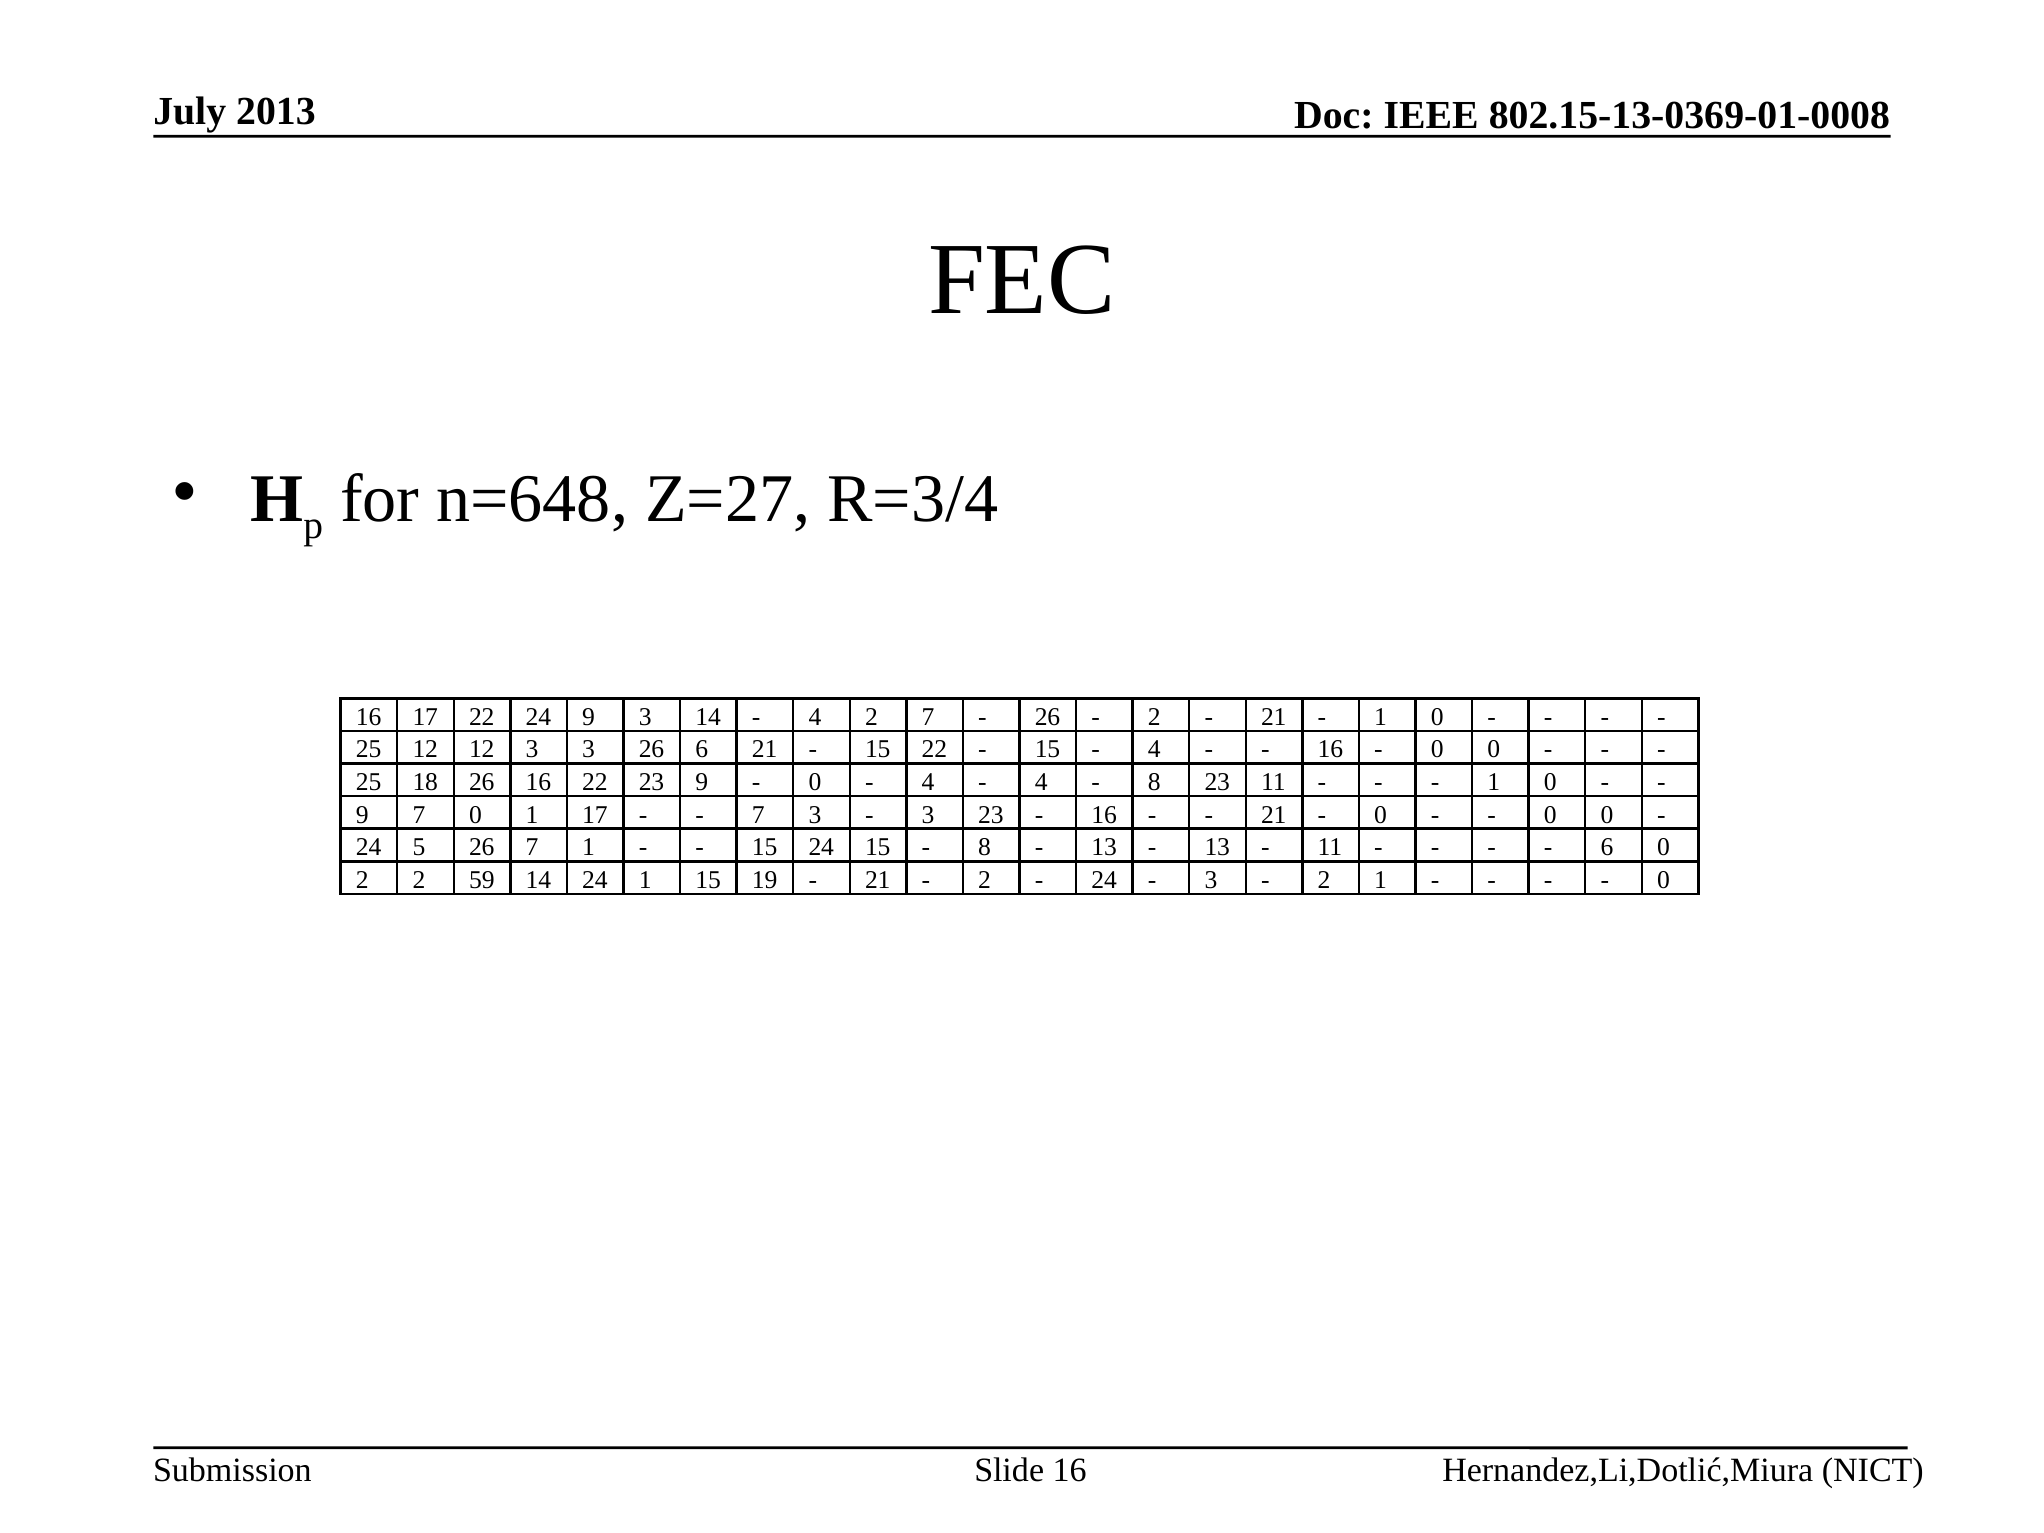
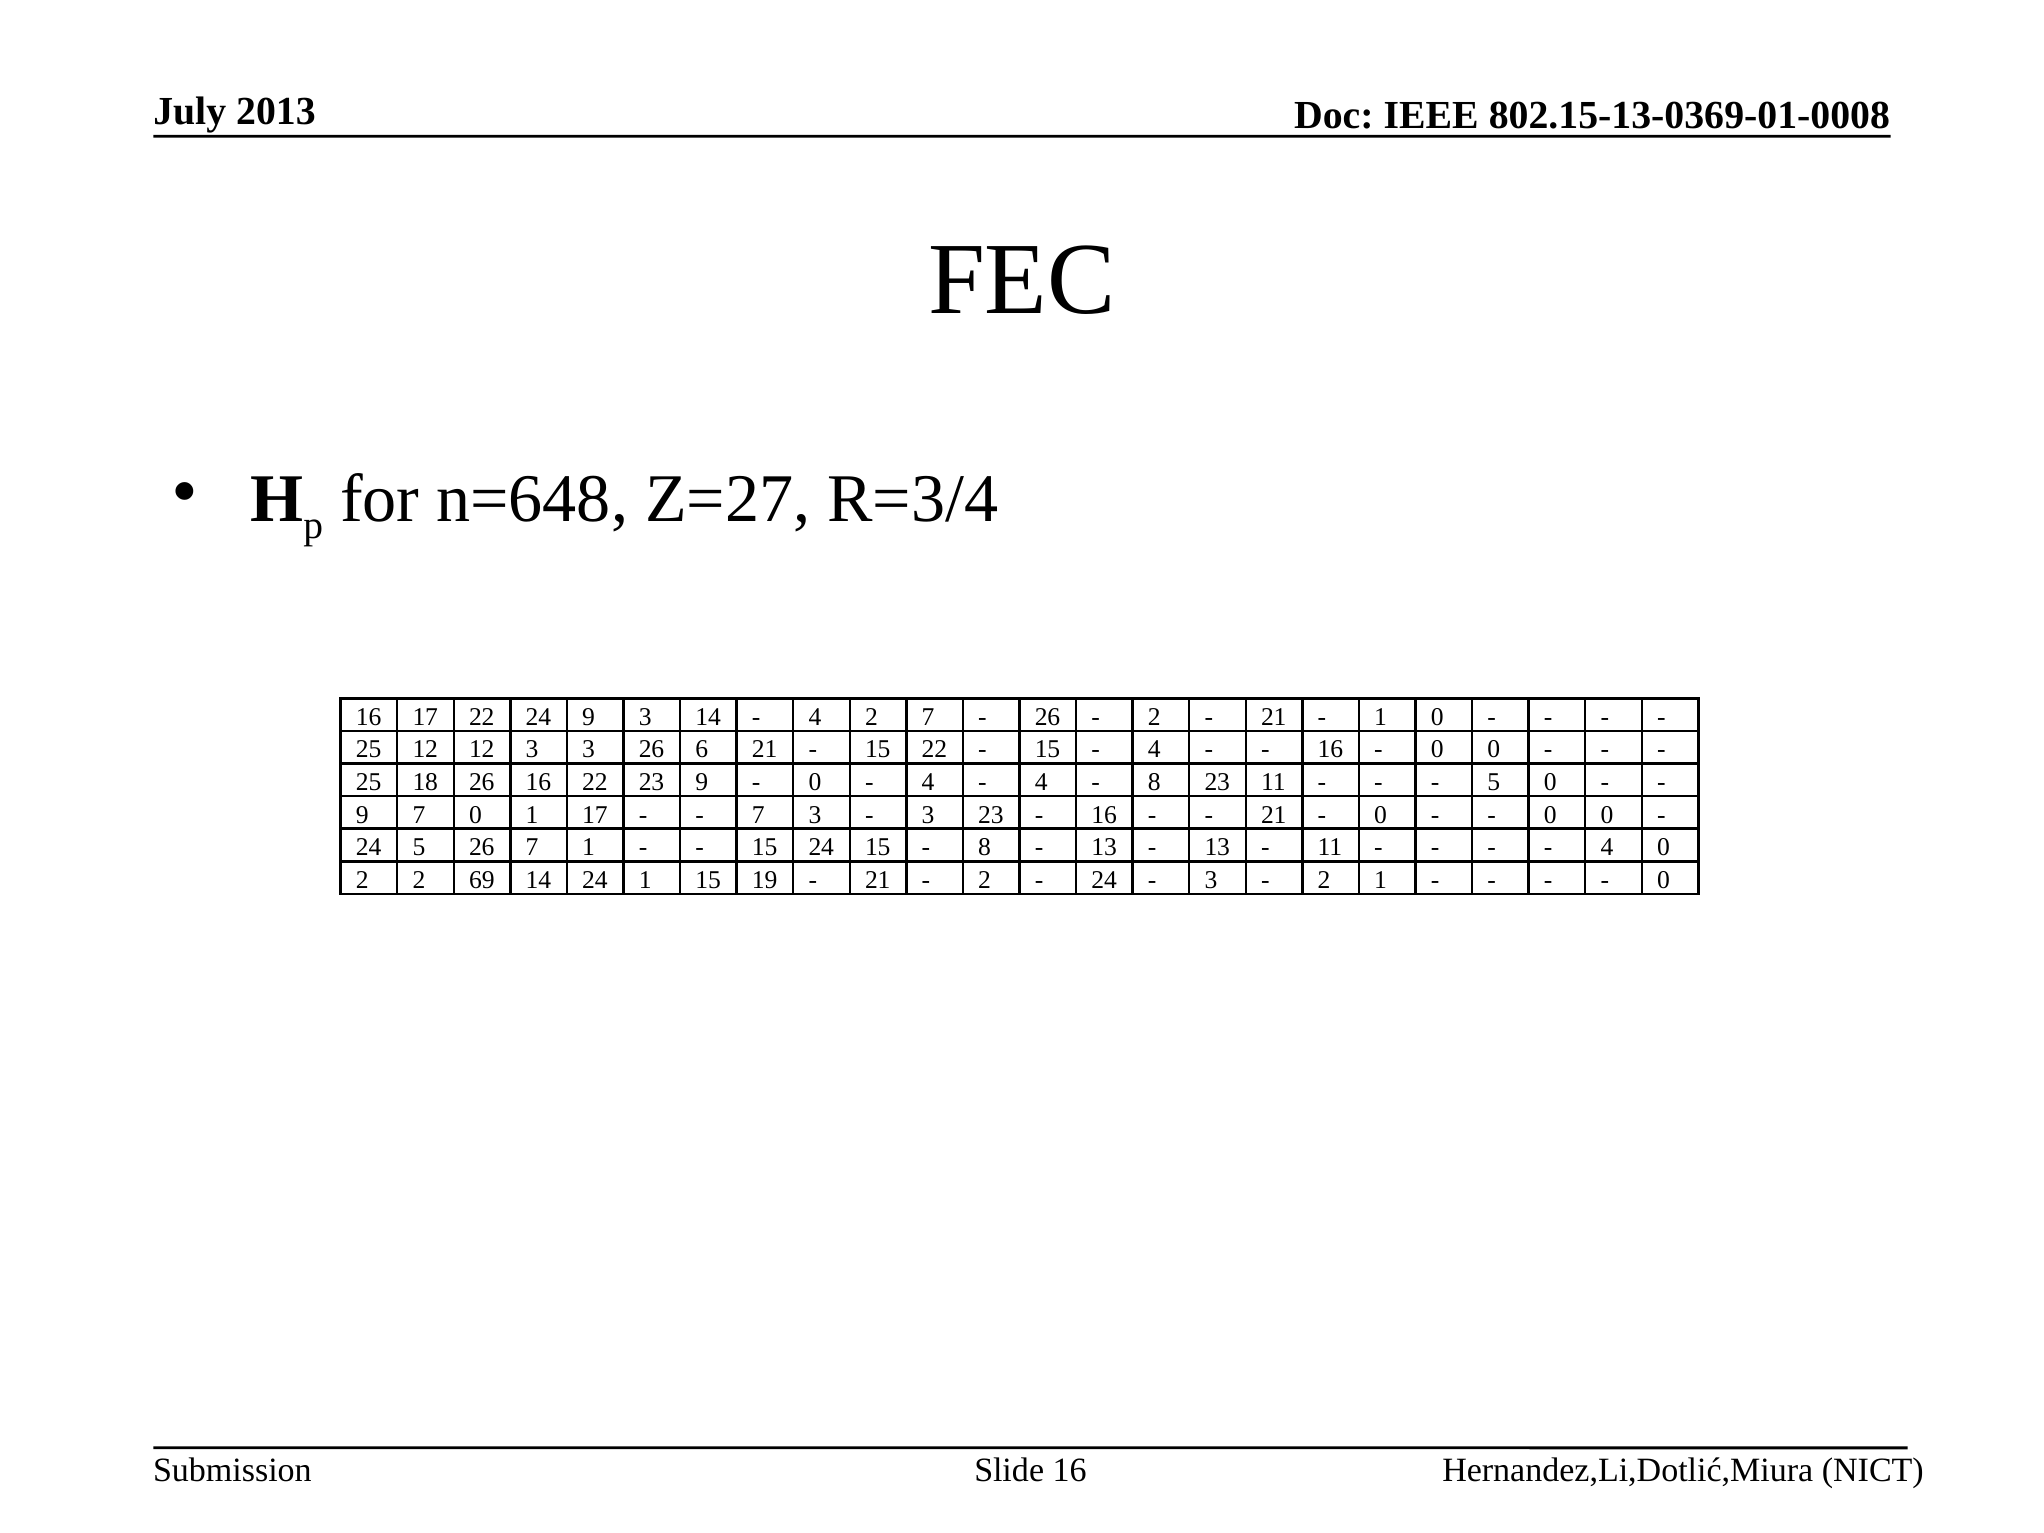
1: 1 -> 5 (1494, 782)
6: 6 -> 4 (1607, 847)
59: 59 -> 69 (482, 880)
